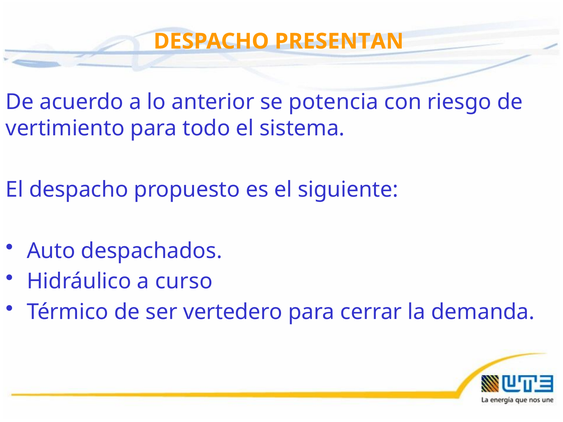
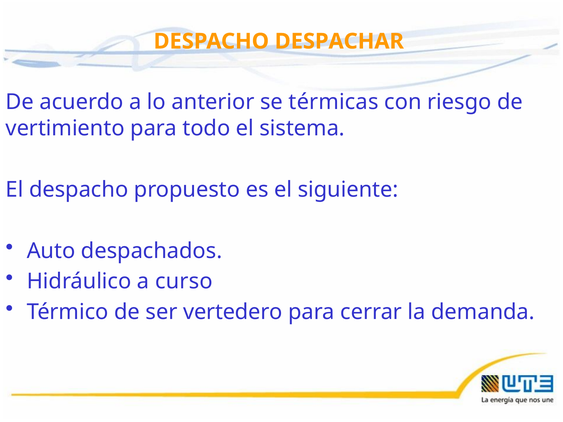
PRESENTAN: PRESENTAN -> DESPACHAR (339, 41)
potencia: potencia -> térmicas (334, 102)
